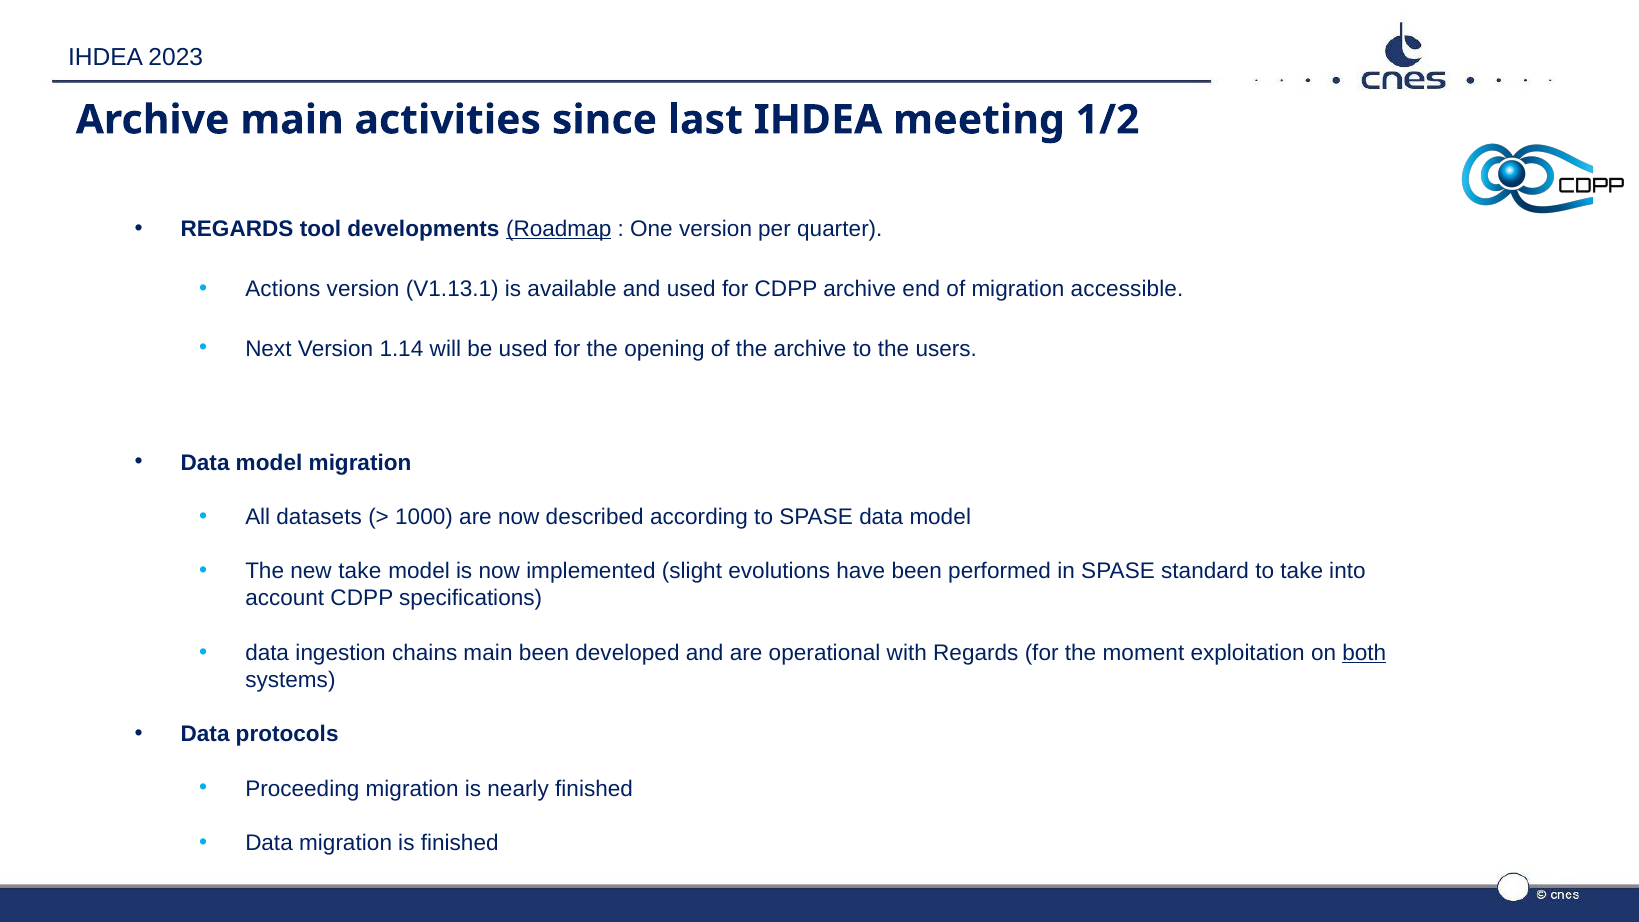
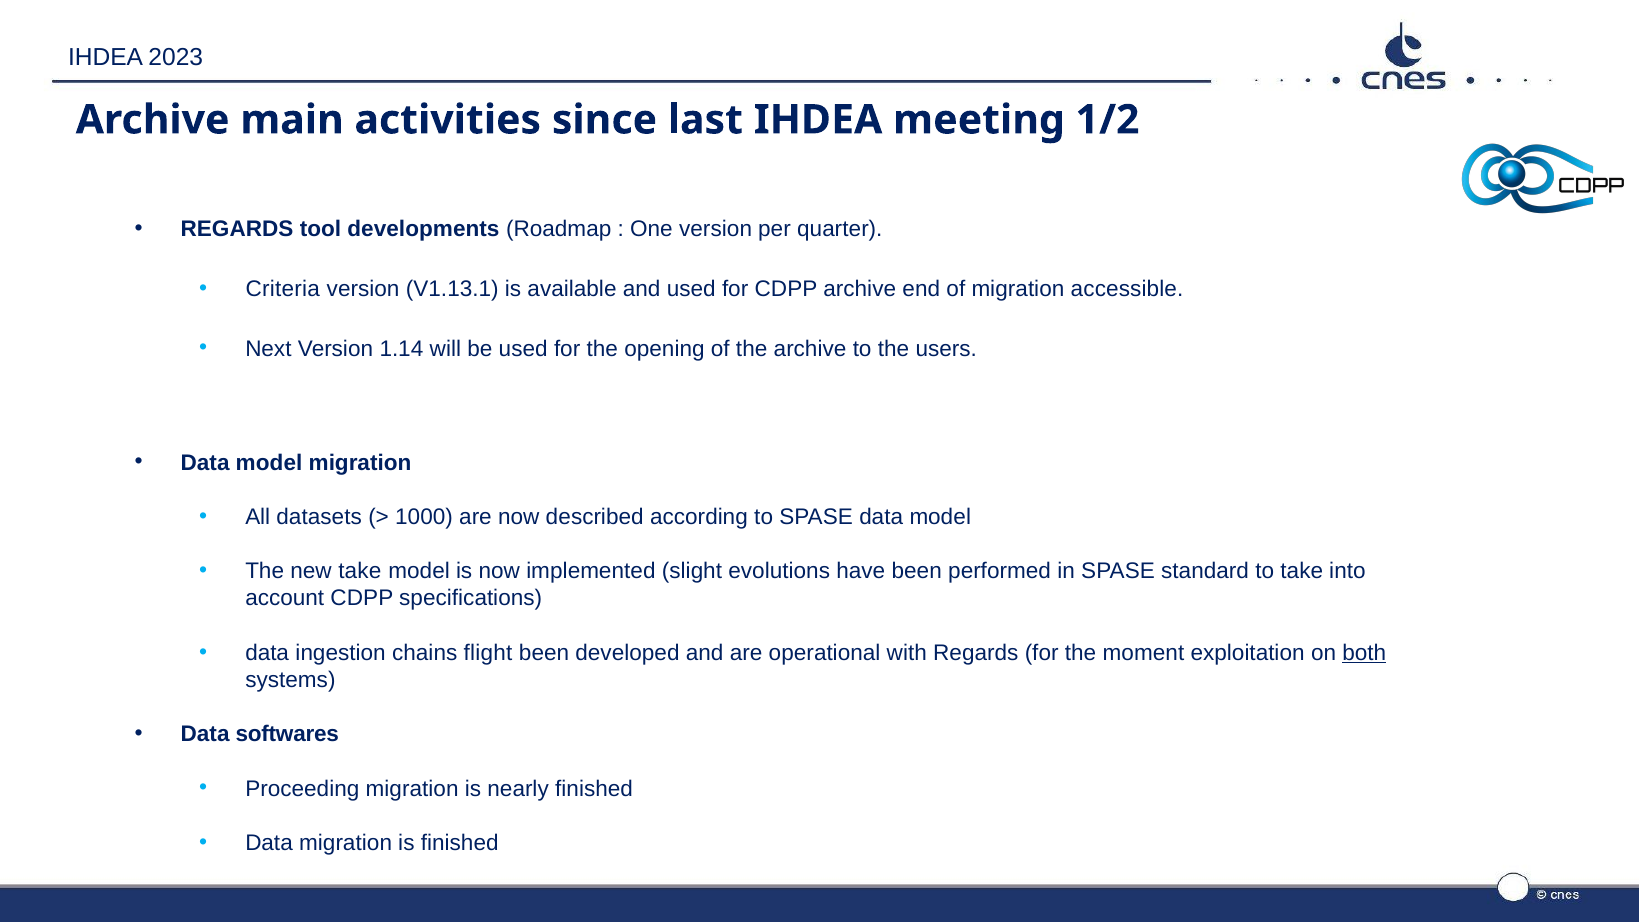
Roadmap underline: present -> none (559, 229)
Actions: Actions -> Criteria (283, 289)
chains main: main -> flight (488, 653)
protocols: protocols -> softwares (287, 734)
